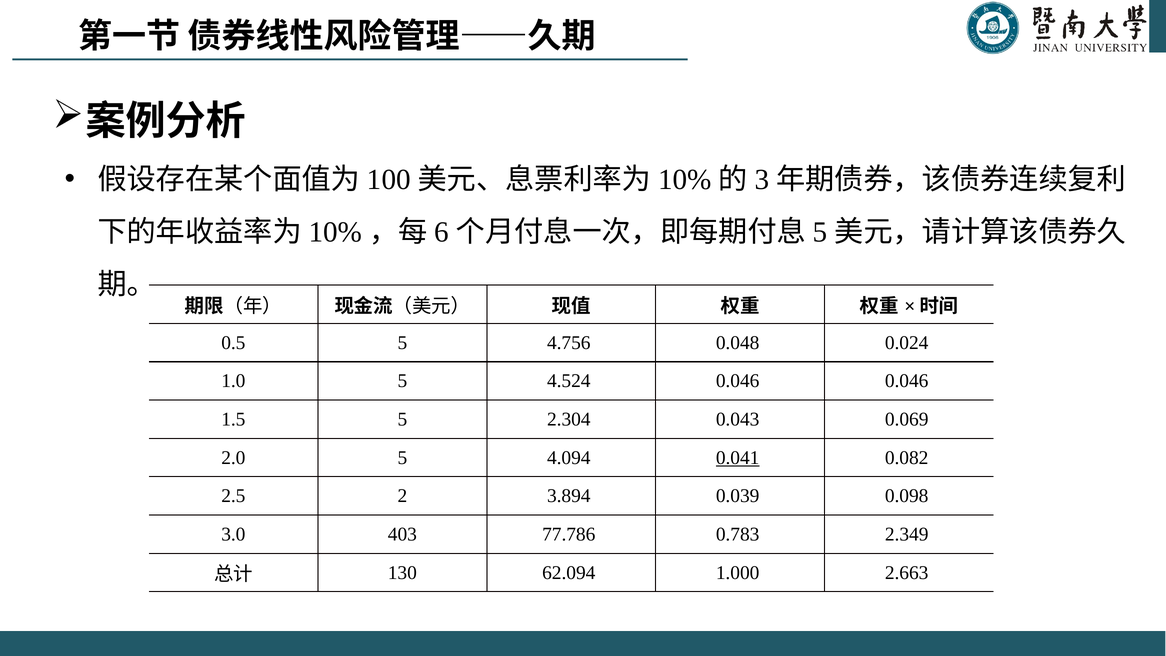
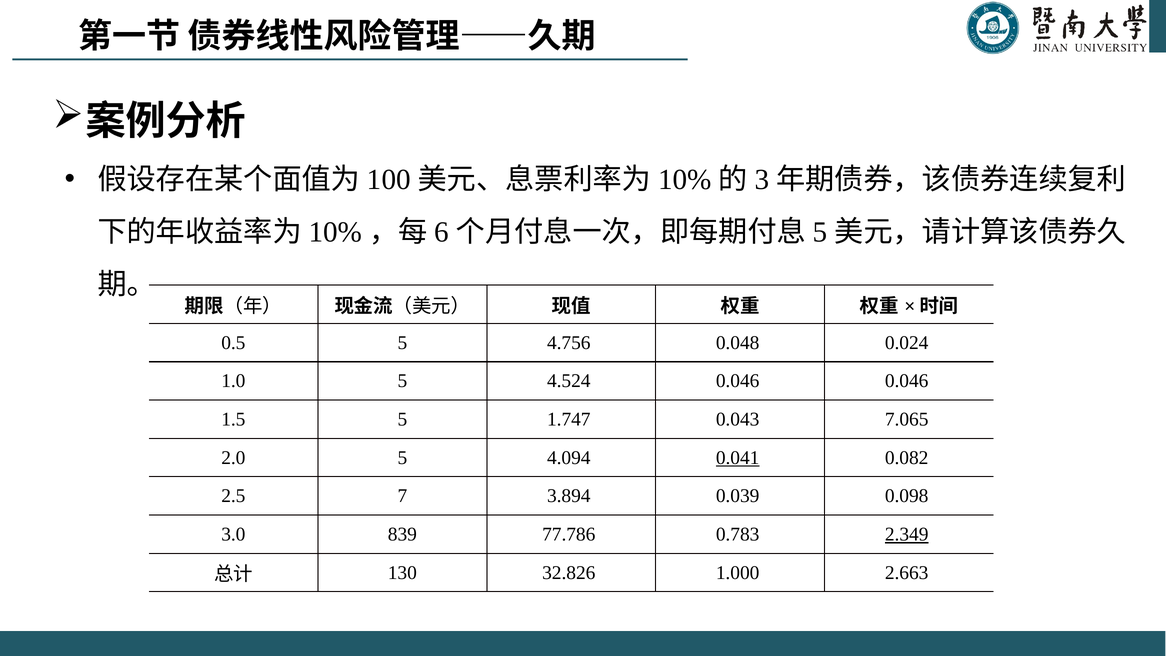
2.304: 2.304 -> 1.747 (569, 419)
0.069: 0.069 -> 7.065 (907, 419)
2: 2 -> 7 (402, 496)
403: 403 -> 839 (402, 534)
2.349 underline: none -> present (907, 534)
62.094: 62.094 -> 32.826 (569, 573)
